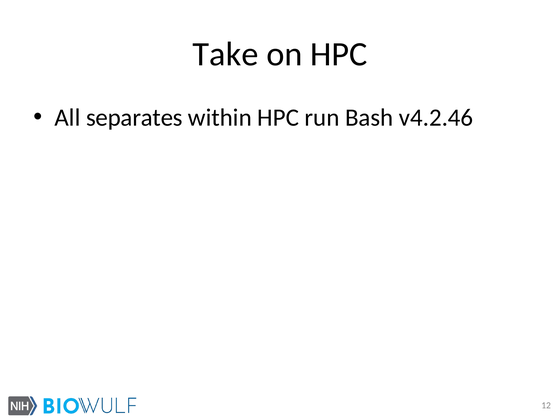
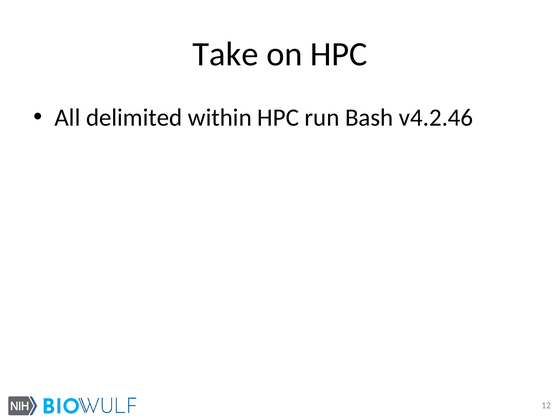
separates: separates -> delimited (134, 117)
